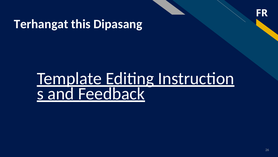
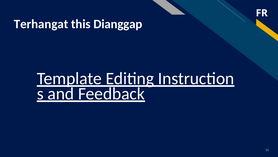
Dipasang: Dipasang -> Dianggap (118, 24)
